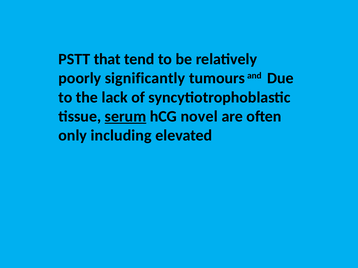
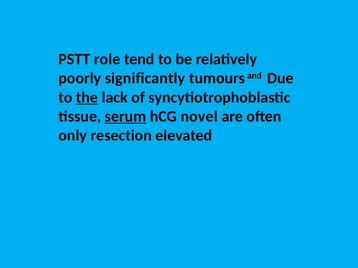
that: that -> role (107, 59)
the underline: none -> present (87, 97)
including: including -> resection (121, 136)
